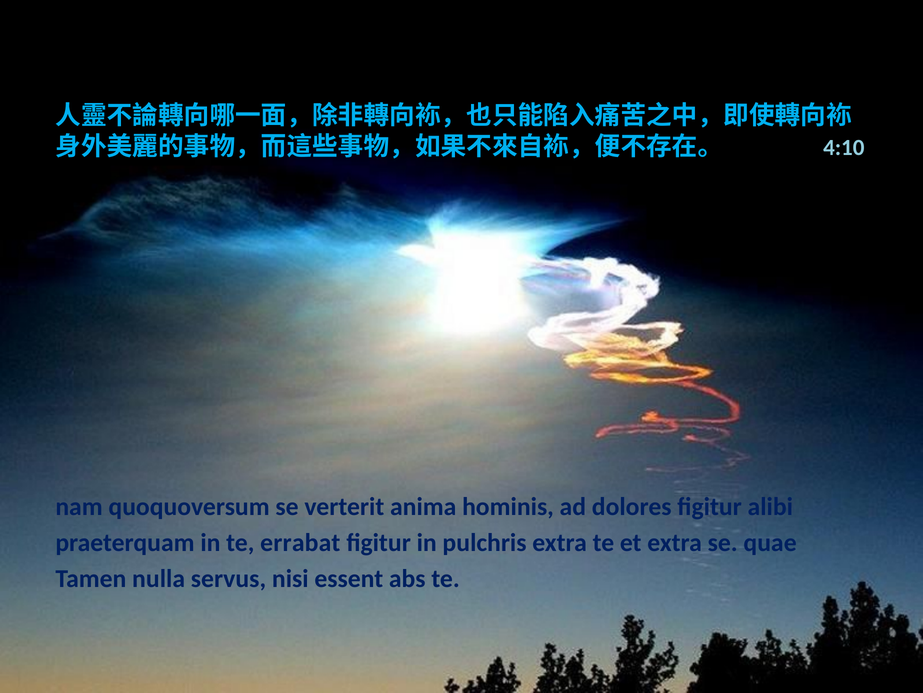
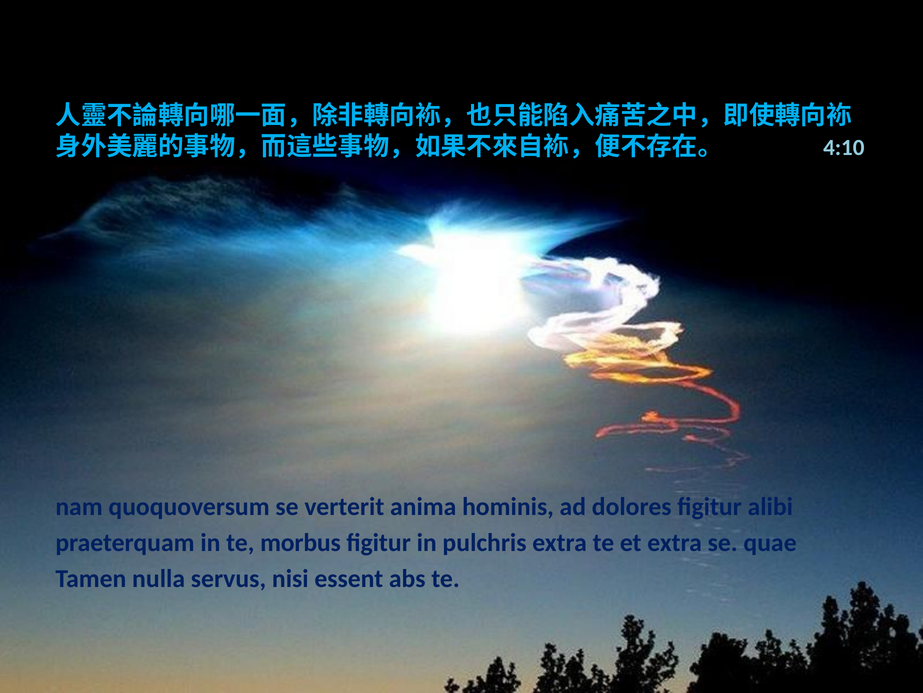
errabat: errabat -> morbus (300, 542)
